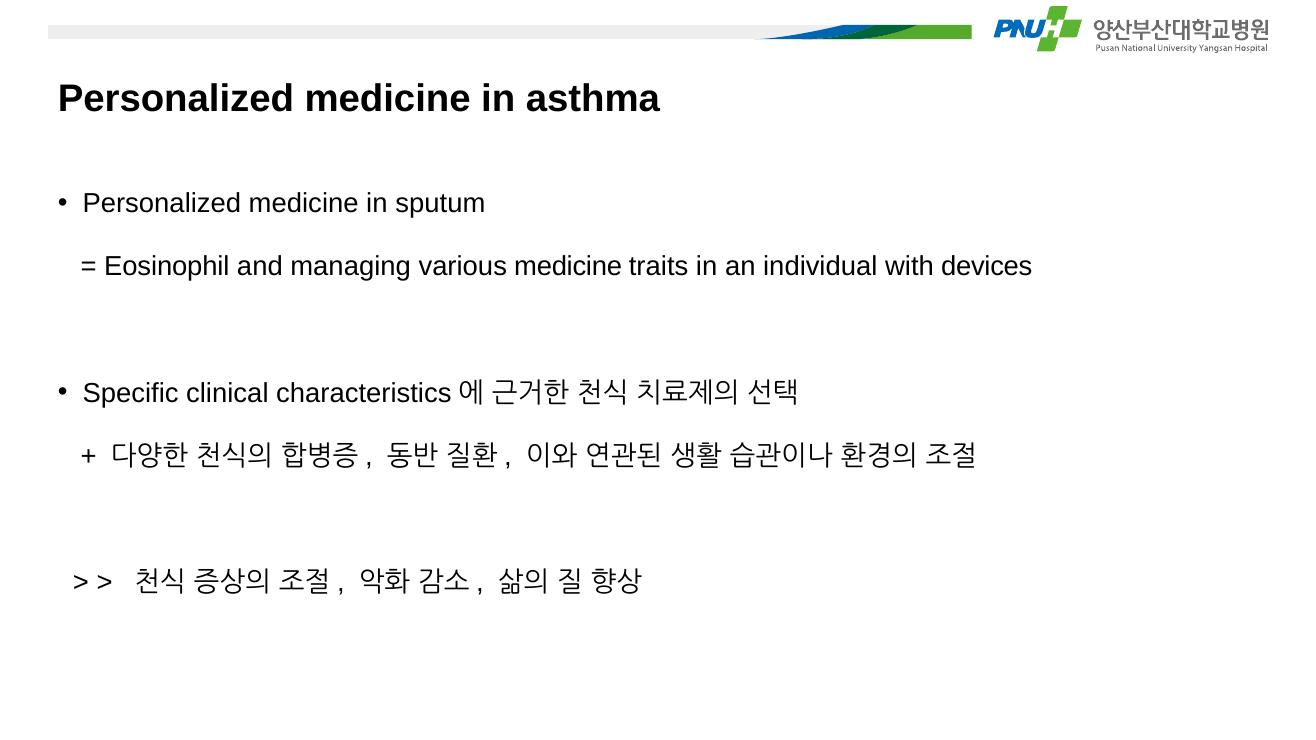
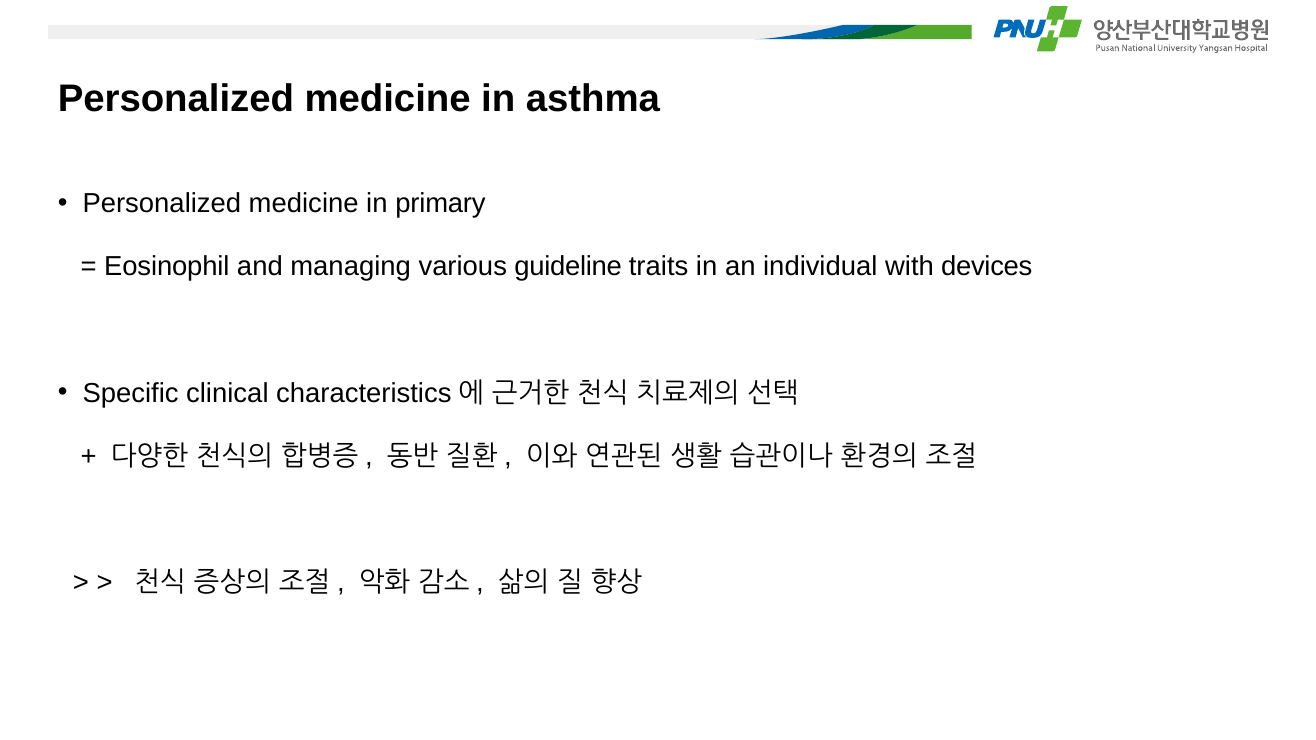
sputum: sputum -> primary (441, 204)
various medicine: medicine -> guideline (568, 267)
